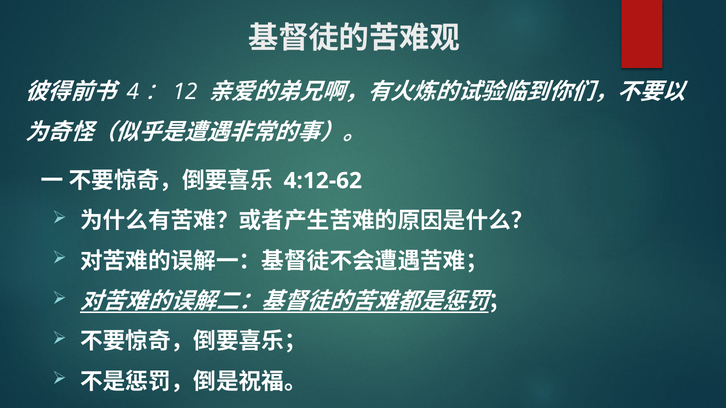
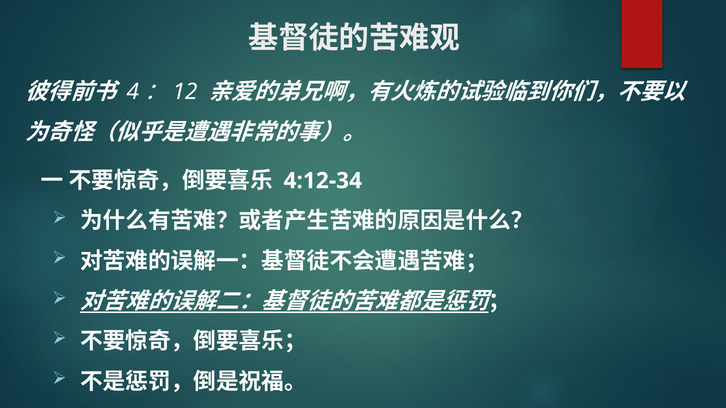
4:12-62: 4:12-62 -> 4:12-34 (323, 181)
